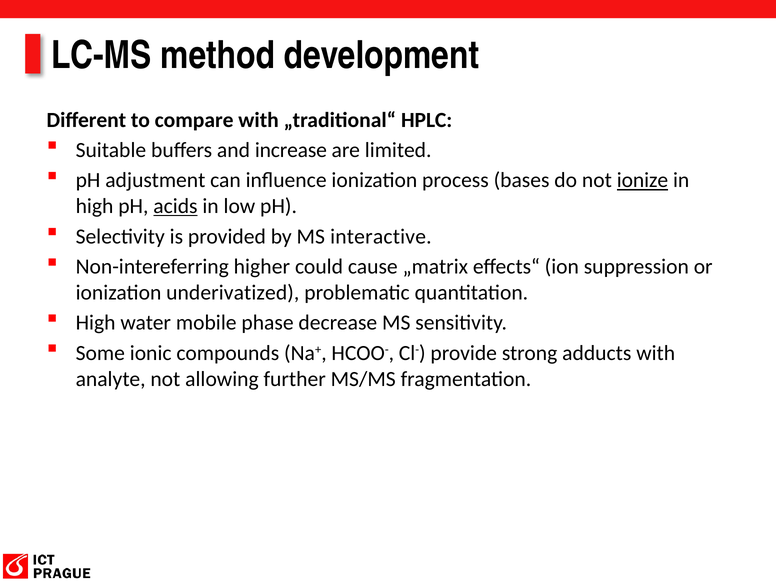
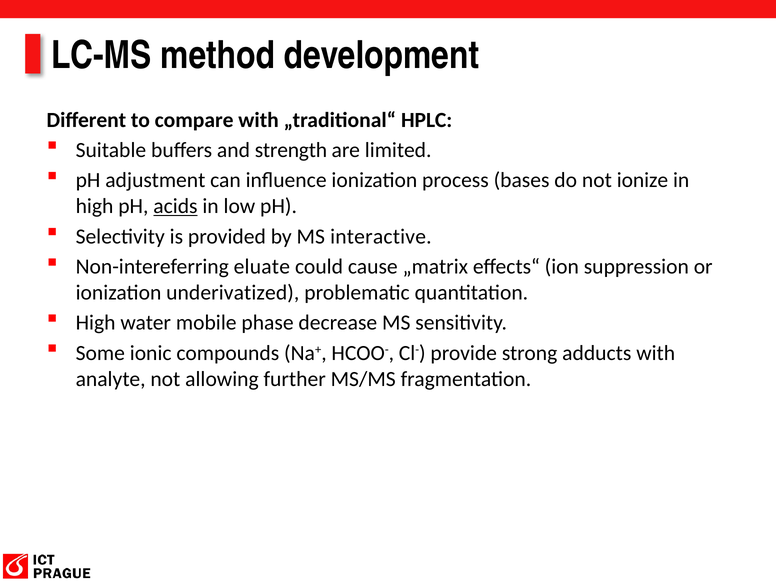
increase: increase -> strength (291, 150)
ionize underline: present -> none (643, 180)
higher: higher -> eluate (262, 267)
